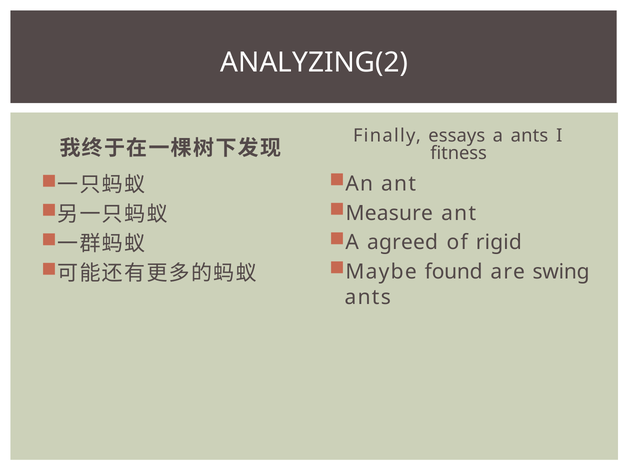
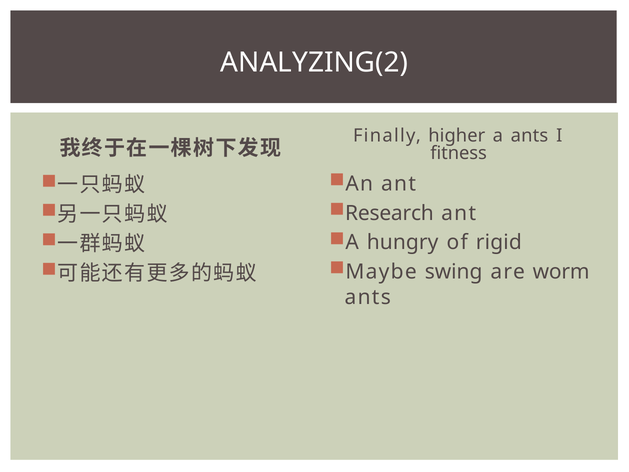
essays: essays -> higher (457, 136)
Measure: Measure -> Research (389, 213)
agreed: agreed -> hungry (403, 242)
found: found -> swing (454, 272)
swing: swing -> worm (561, 272)
